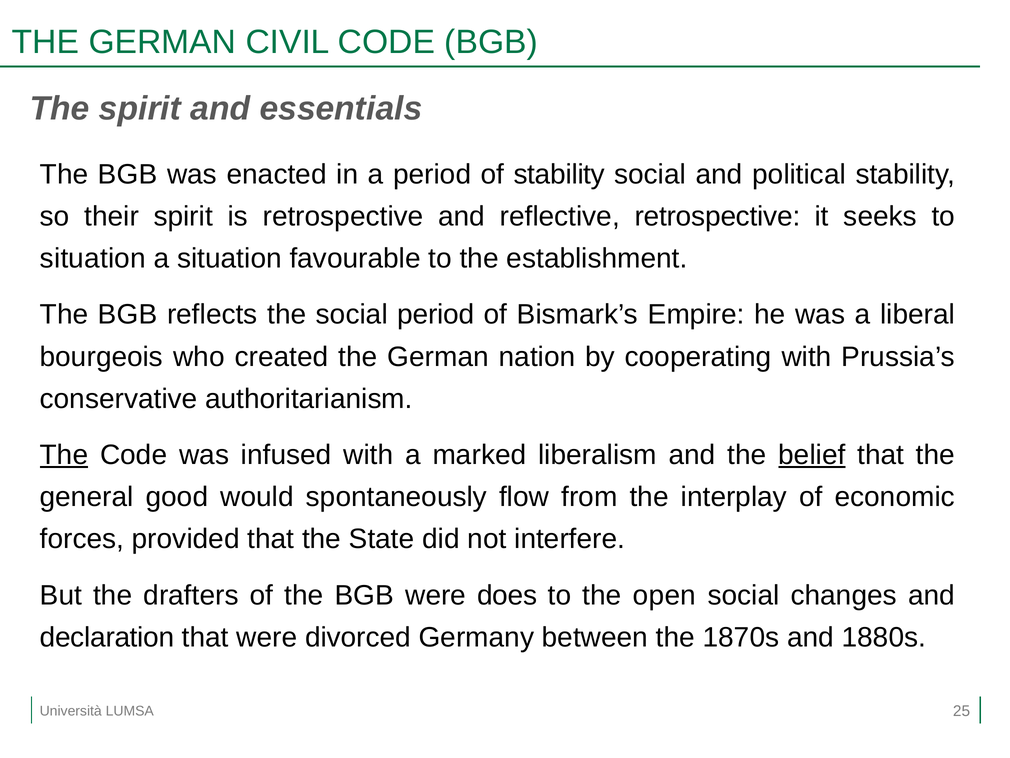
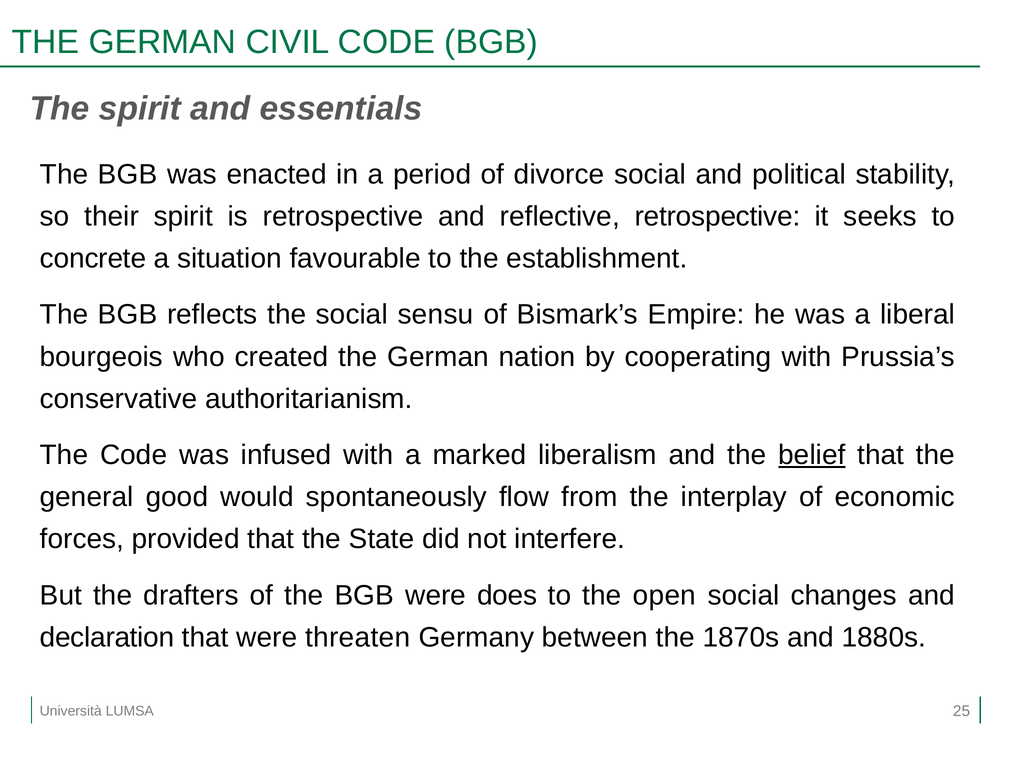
of stability: stability -> divorce (559, 174)
situation: situation -> concrete (93, 258)
social period: period -> sensu (436, 314)
The underline: present -> none (64, 455)
divorced: divorced -> threaten (358, 637)
